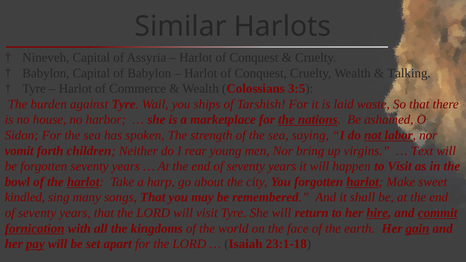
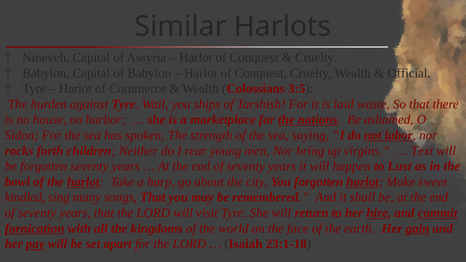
Talking: Talking -> Official (409, 73)
vomit: vomit -> rocks (19, 151)
to Visit: Visit -> Lust (400, 166)
